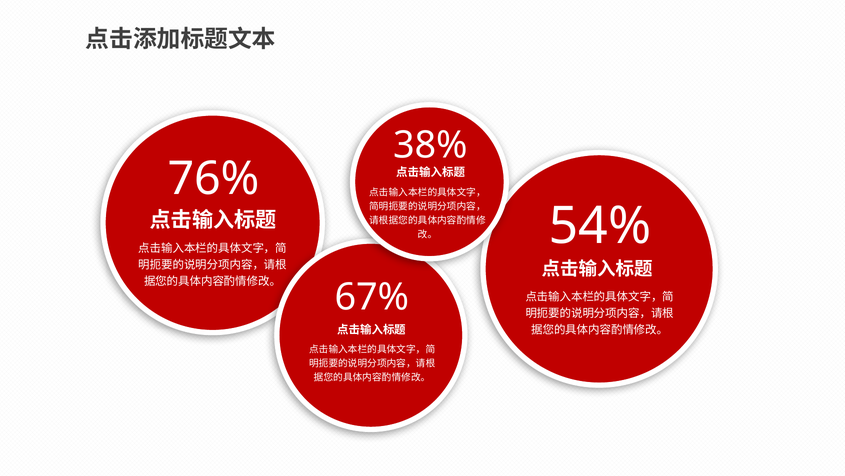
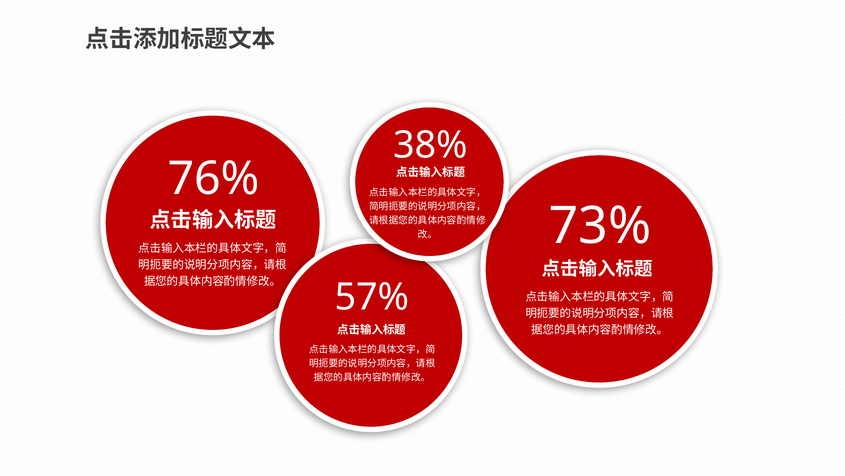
54%: 54% -> 73% (600, 226)
67%: 67% -> 57% (372, 297)
